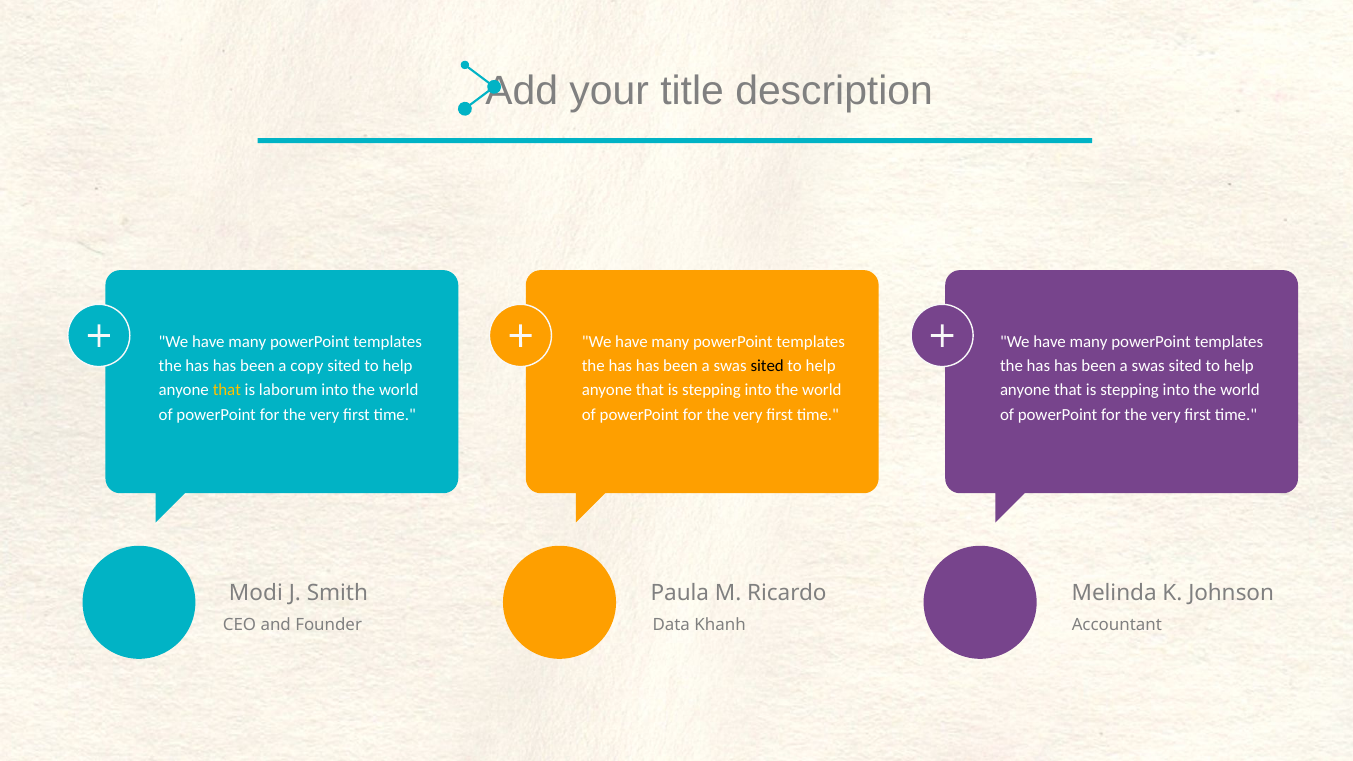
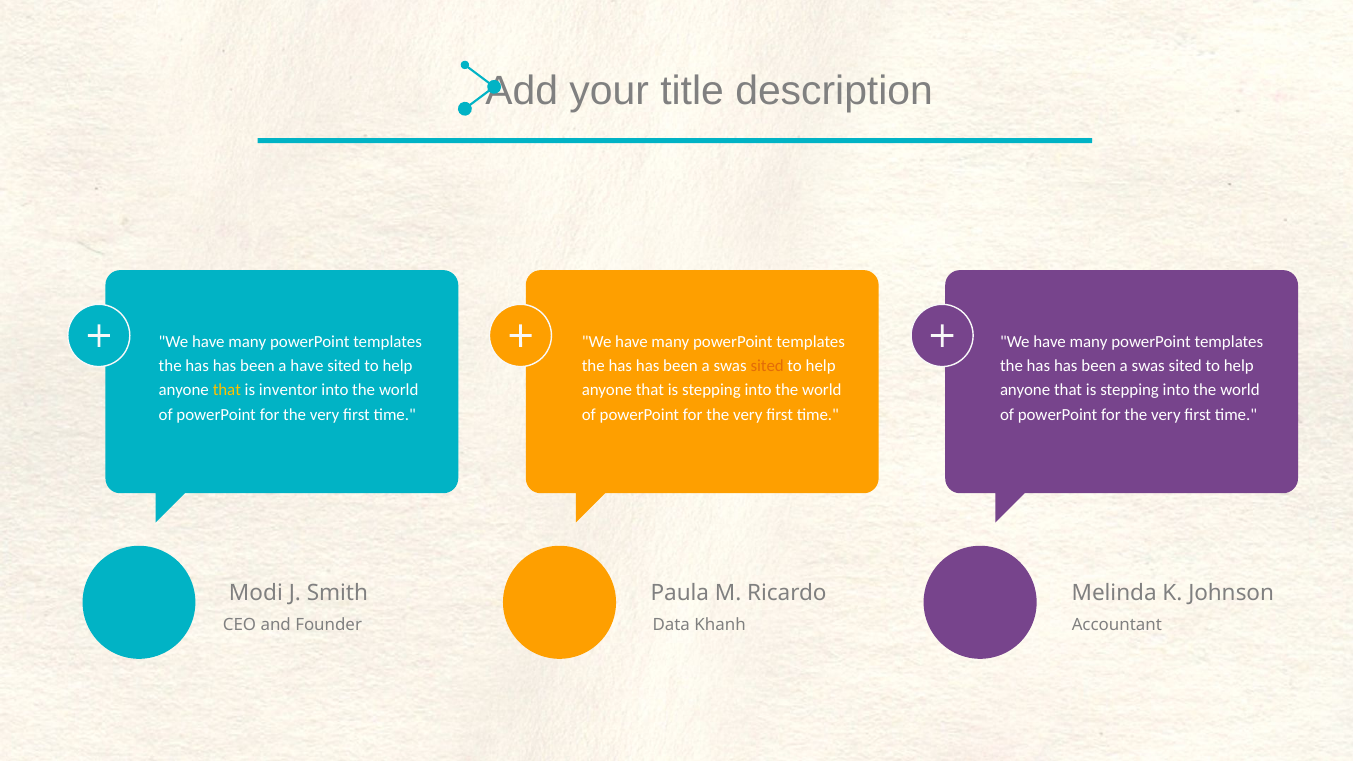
a copy: copy -> have (307, 366)
sited colour: black -> orange (767, 366)
laborum: laborum -> inventor (288, 390)
